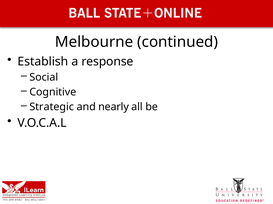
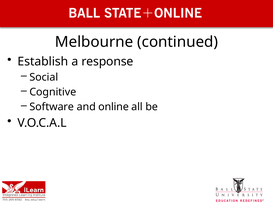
Strategic: Strategic -> Software (52, 107)
nearly: nearly -> online (114, 107)
